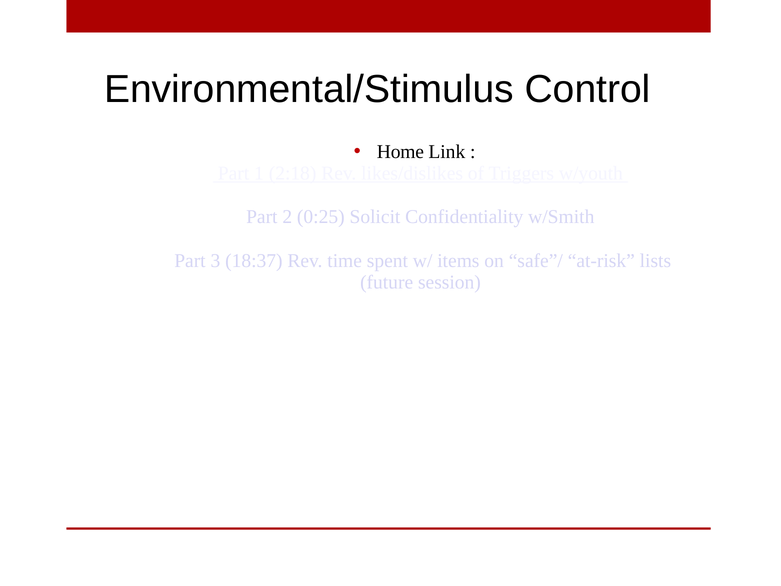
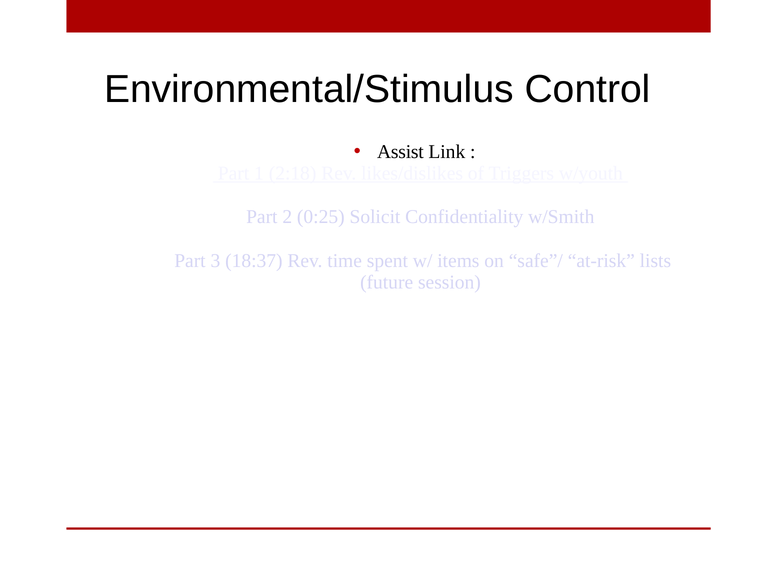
Home: Home -> Assist (400, 152)
